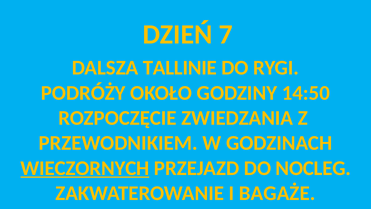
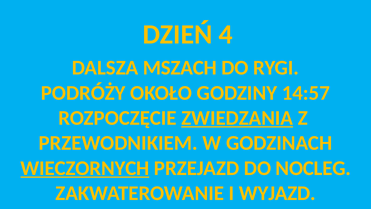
7: 7 -> 4 (226, 34)
TALLINIE: TALLINIE -> MSZACH (180, 68)
14:50: 14:50 -> 14:57 (306, 93)
ZWIEDZANIA underline: none -> present (237, 118)
BAGAŻE: BAGAŻE -> WYJAZD (277, 193)
